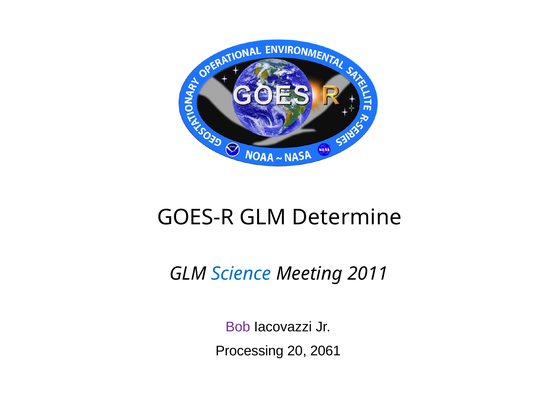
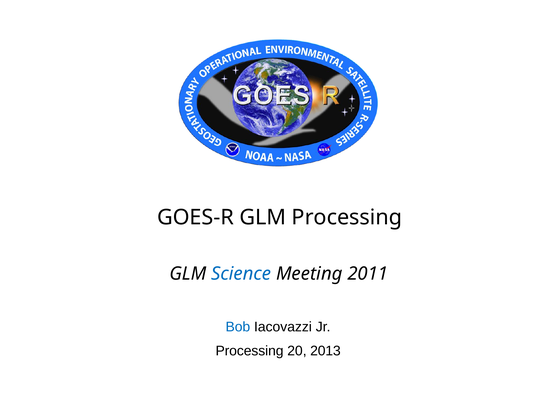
GLM Determine: Determine -> Processing (347, 217)
Bob colour: purple -> blue (238, 327)
2061: 2061 -> 2013 (325, 351)
